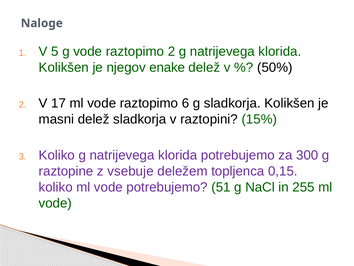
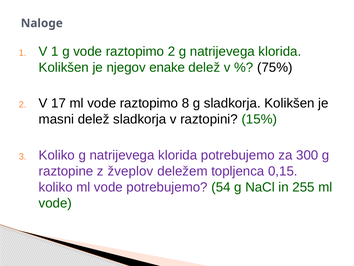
V 5: 5 -> 1 (55, 51)
50%: 50% -> 75% (275, 67)
6: 6 -> 8 (185, 103)
vsebuje: vsebuje -> žveplov (130, 171)
51: 51 -> 54 (221, 187)
